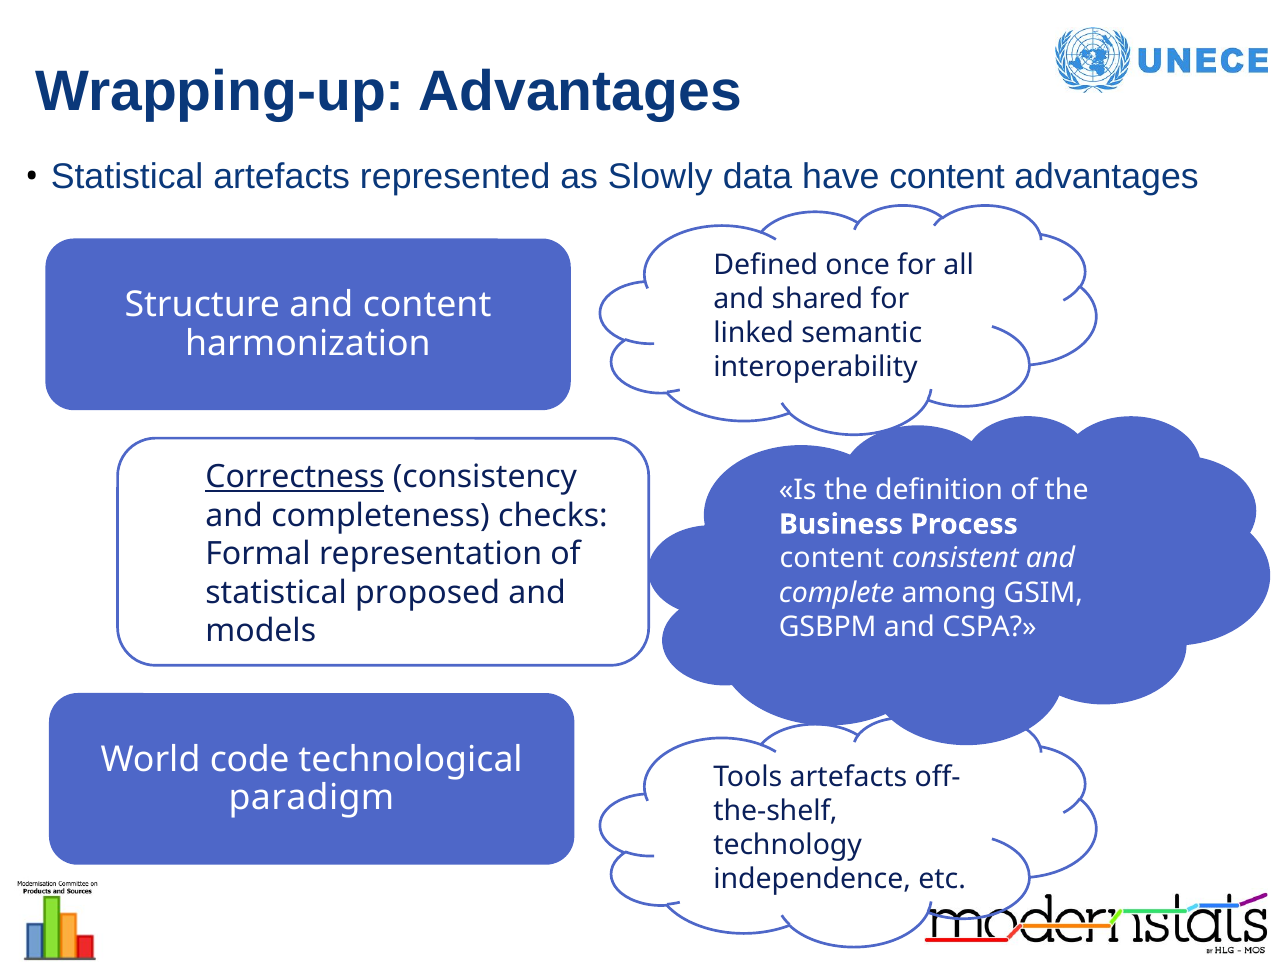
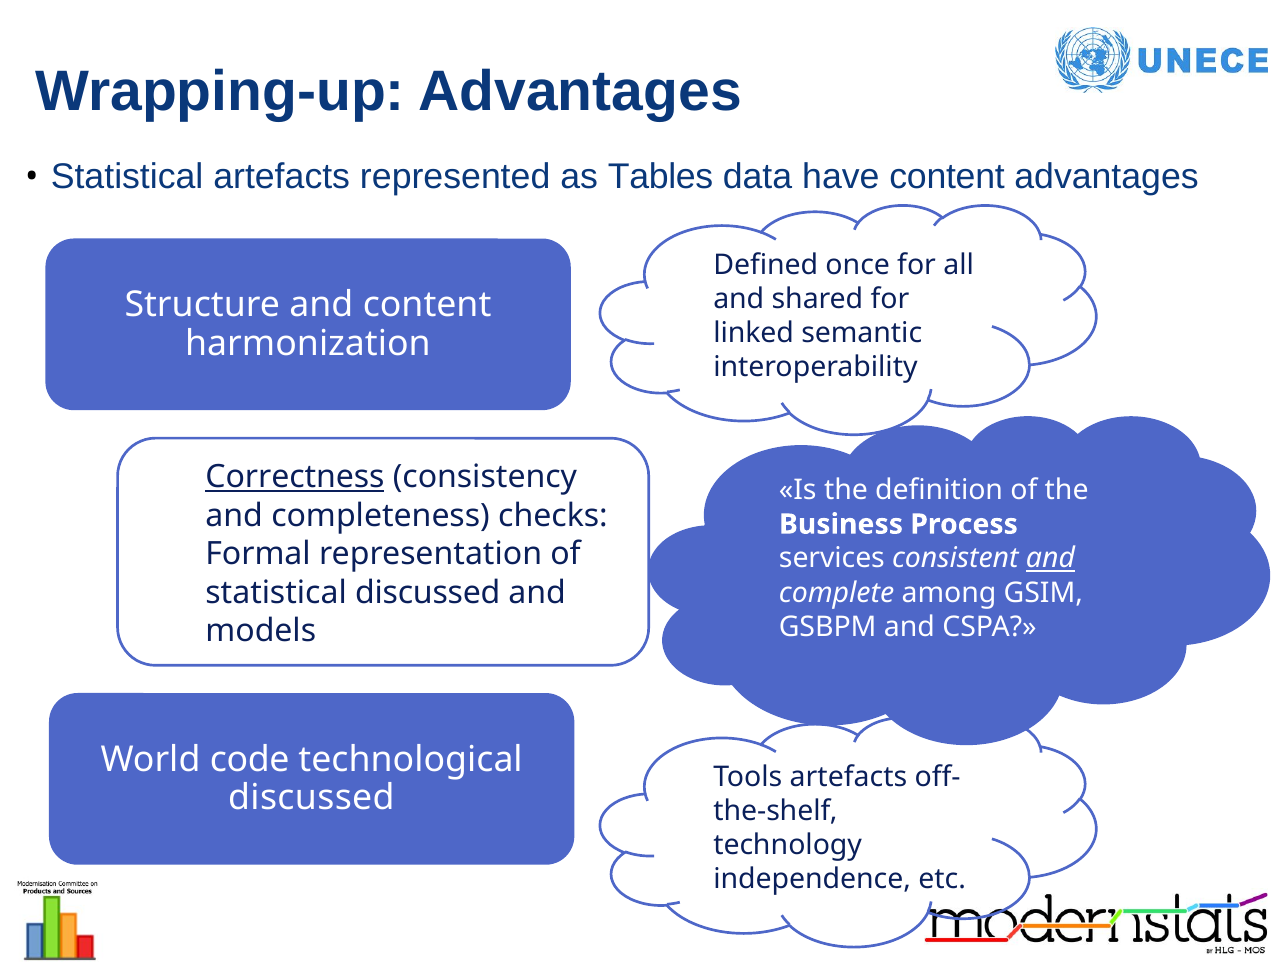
Slowly: Slowly -> Tables (661, 177)
content: content -> services (832, 559)
and underline: none -> present (1051, 559)
statistical proposed: proposed -> discussed (428, 593)
paradigm: paradigm -> discussed (311, 798)
